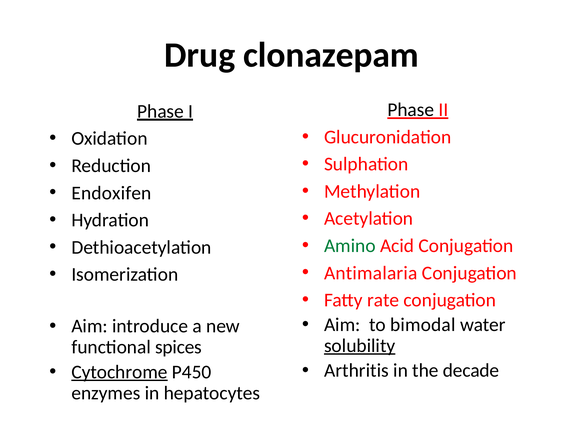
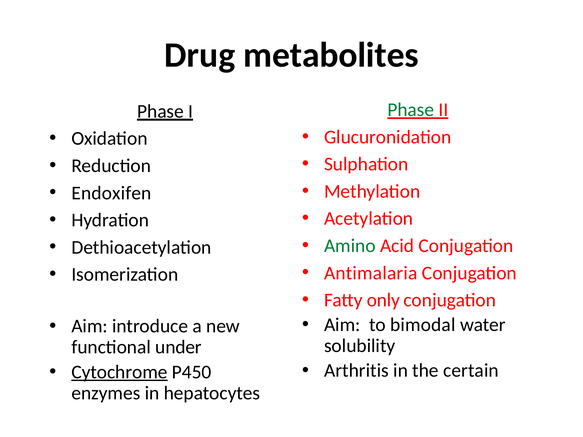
clonazepam: clonazepam -> metabolites (331, 55)
Phase colour: black -> green (411, 110)
rate: rate -> only (383, 300)
solubility underline: present -> none (360, 346)
spices: spices -> under (179, 347)
decade: decade -> certain (471, 371)
